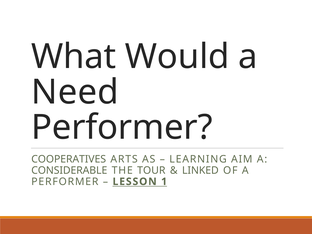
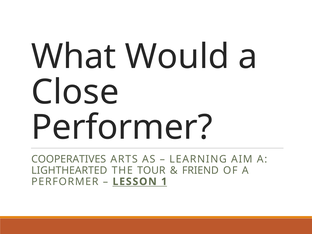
Need: Need -> Close (75, 92)
CONSIDERABLE: CONSIDERABLE -> LIGHTHEARTED (69, 170)
LINKED: LINKED -> FRIEND (200, 170)
